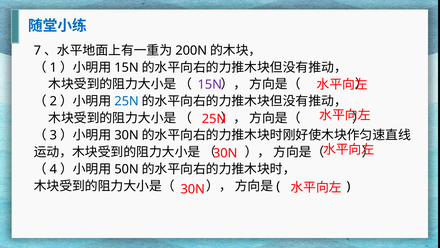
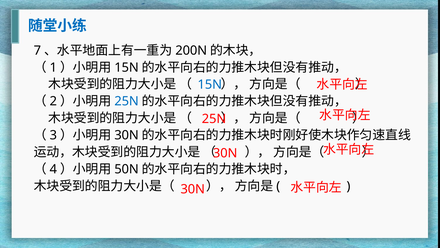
15N colour: purple -> blue (210, 84)
